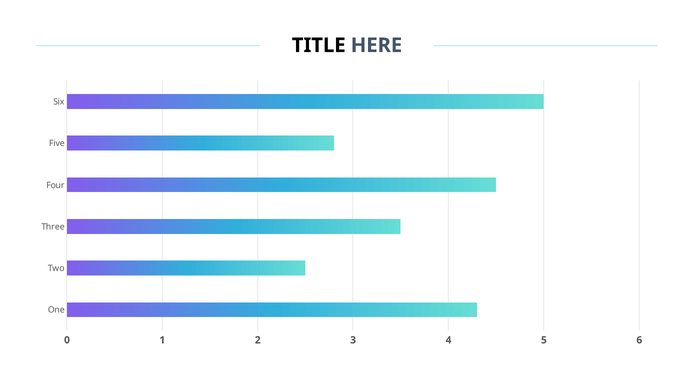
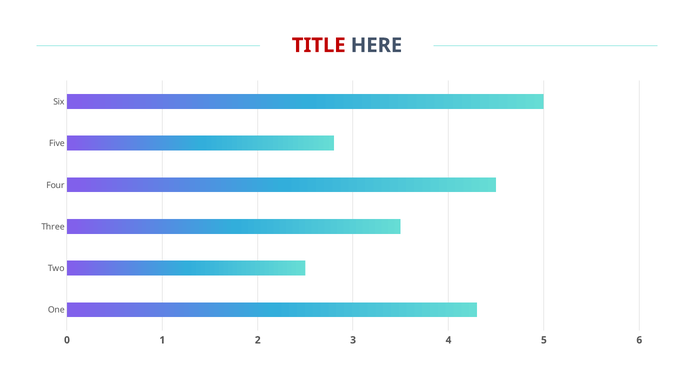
TITLE colour: black -> red (319, 45)
